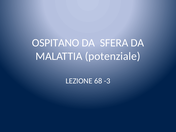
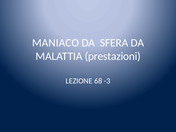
OSPITANO: OSPITANO -> MANIACO (55, 43)
potenziale: potenziale -> prestazioni (113, 56)
